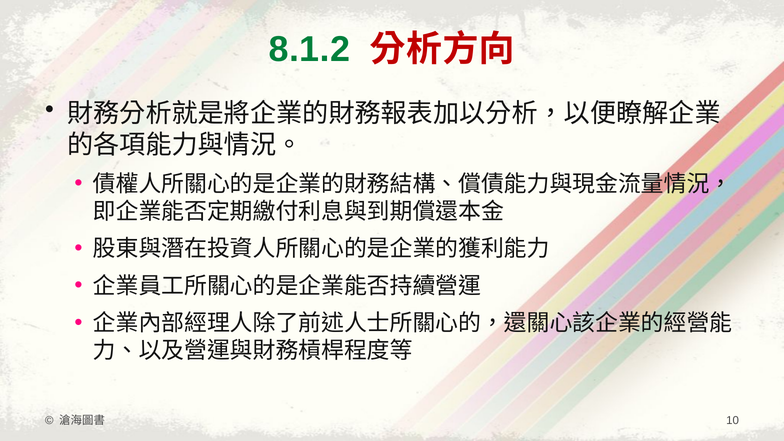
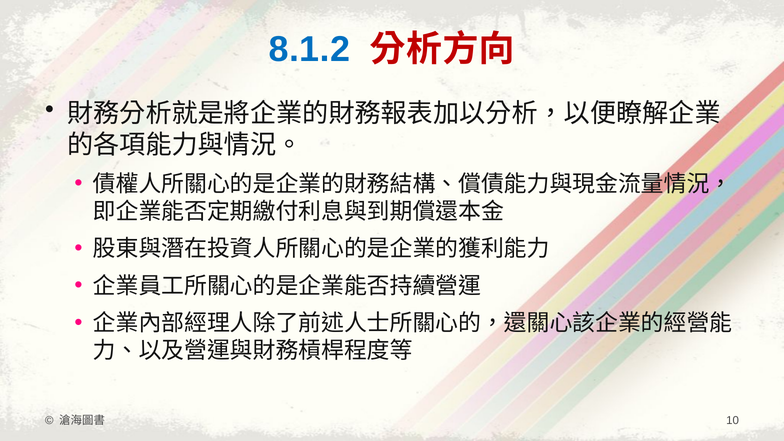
8.1.2 colour: green -> blue (309, 49)
